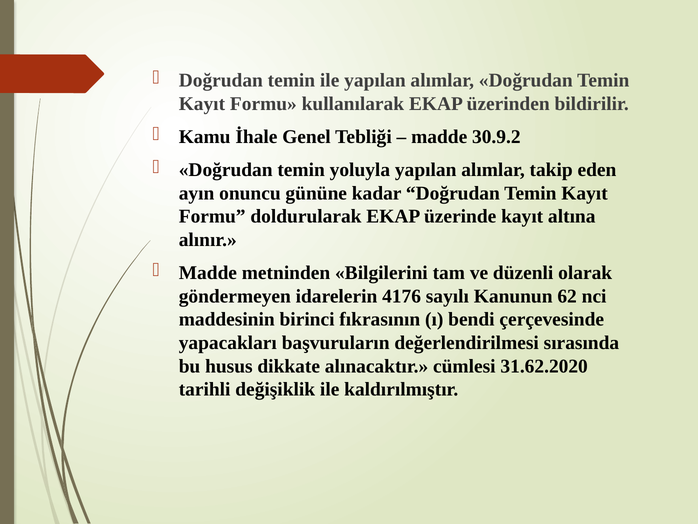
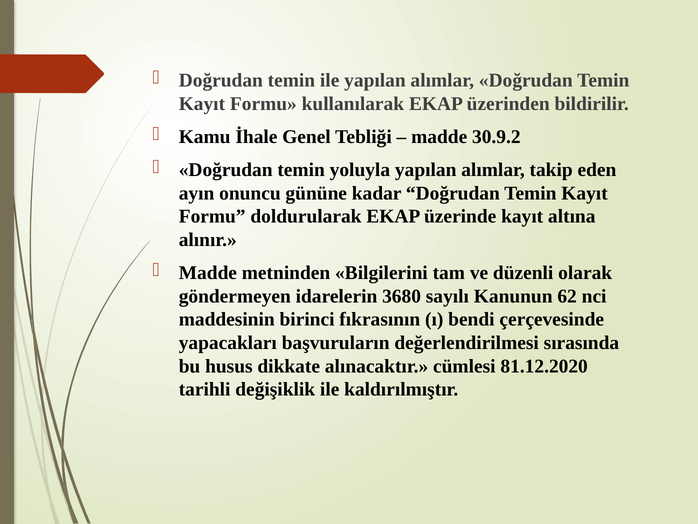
4176: 4176 -> 3680 (402, 296)
31.62.2020: 31.62.2020 -> 81.12.2020 (544, 366)
